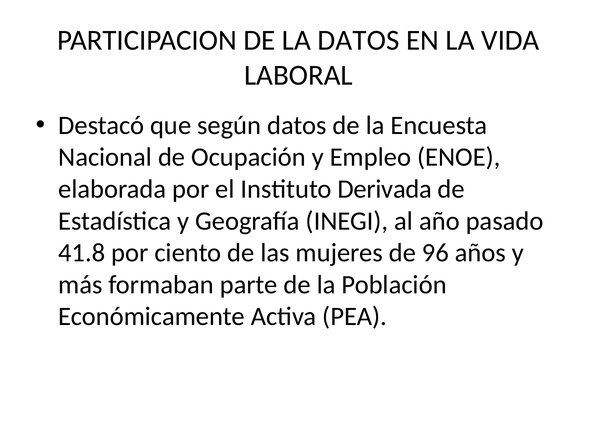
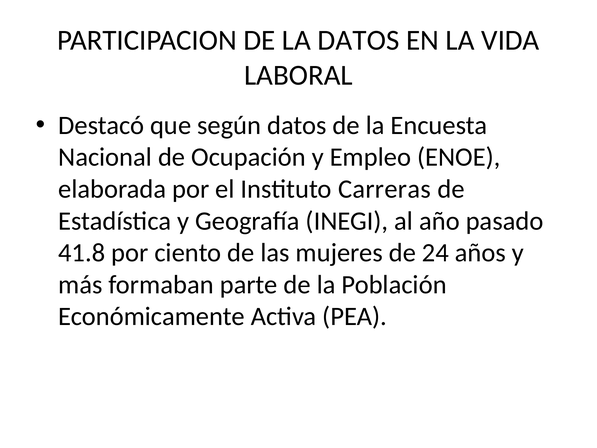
Derivada: Derivada -> Carreras (384, 189)
96: 96 -> 24 (435, 253)
